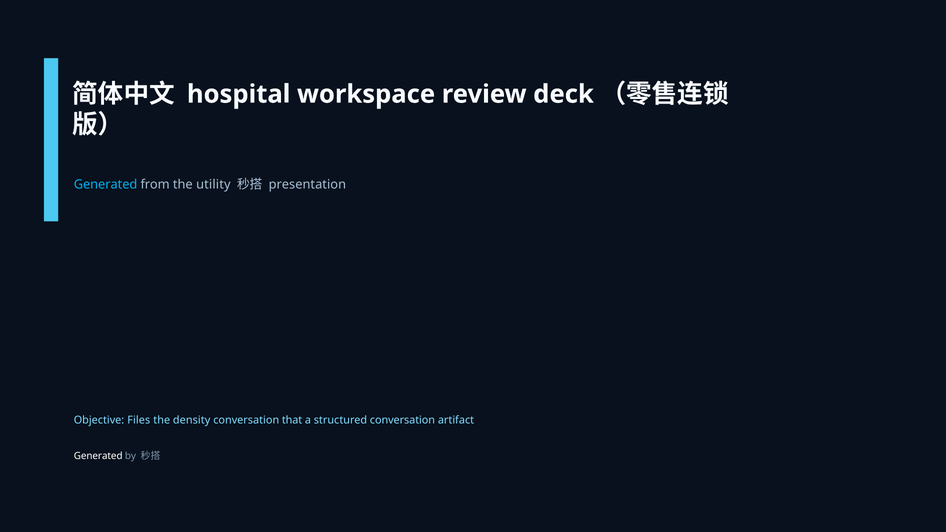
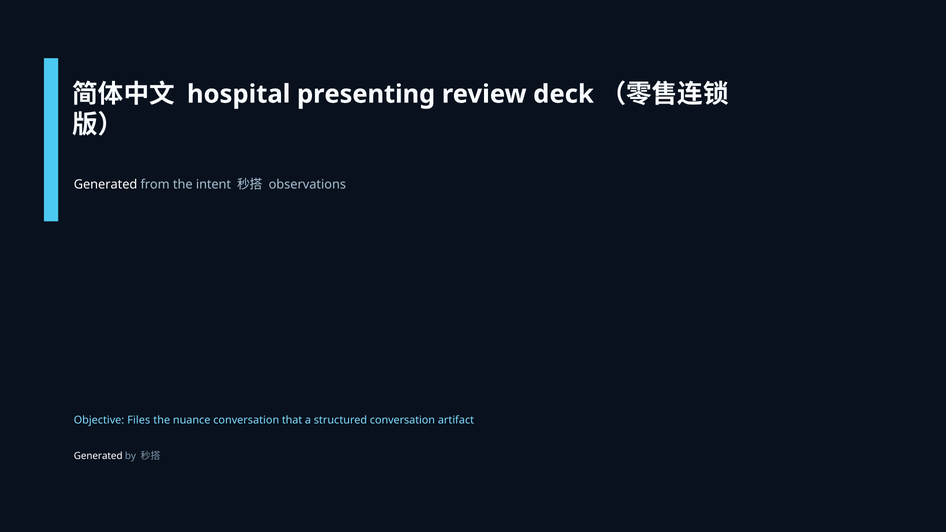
workspace: workspace -> presenting (366, 94)
Generated colour: light blue -> white (106, 185)
utility: utility -> intent (214, 185)
presentation: presentation -> observations (307, 185)
density: density -> nuance (192, 420)
